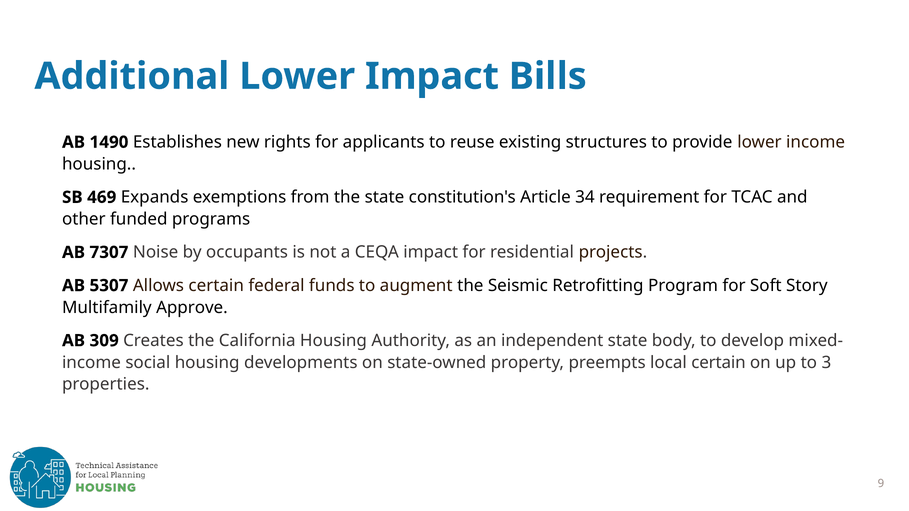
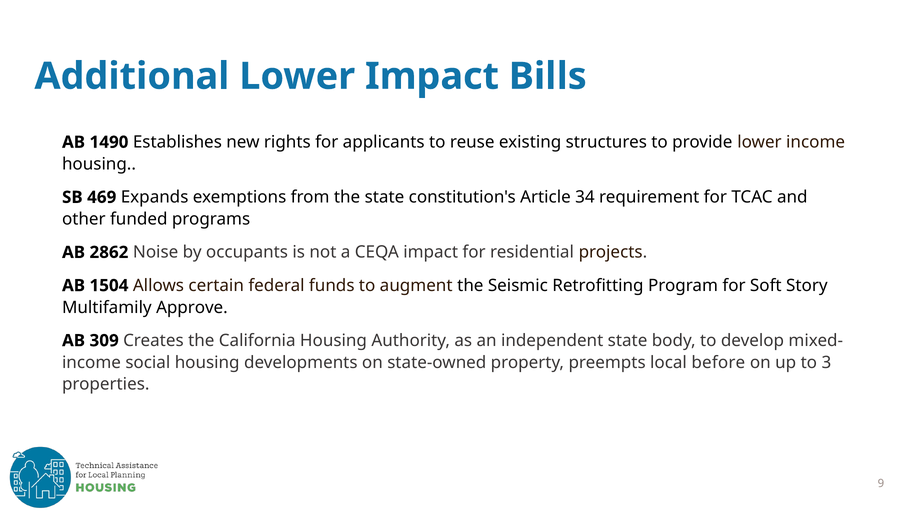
7307: 7307 -> 2862 (109, 252)
5307: 5307 -> 1504 (109, 286)
local certain: certain -> before (718, 363)
